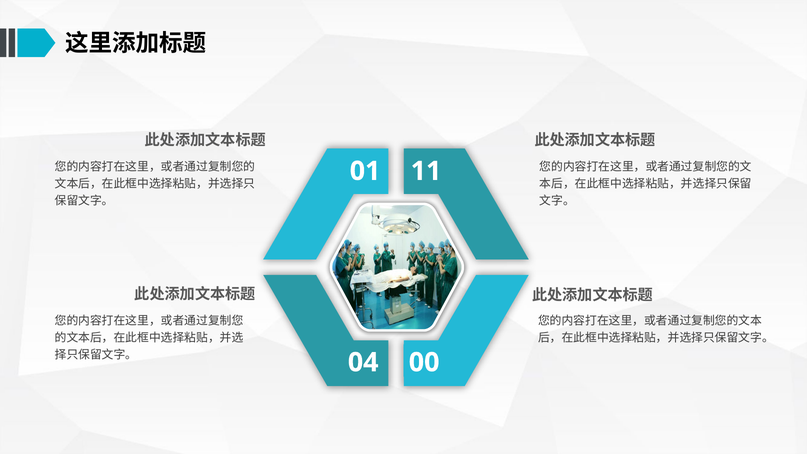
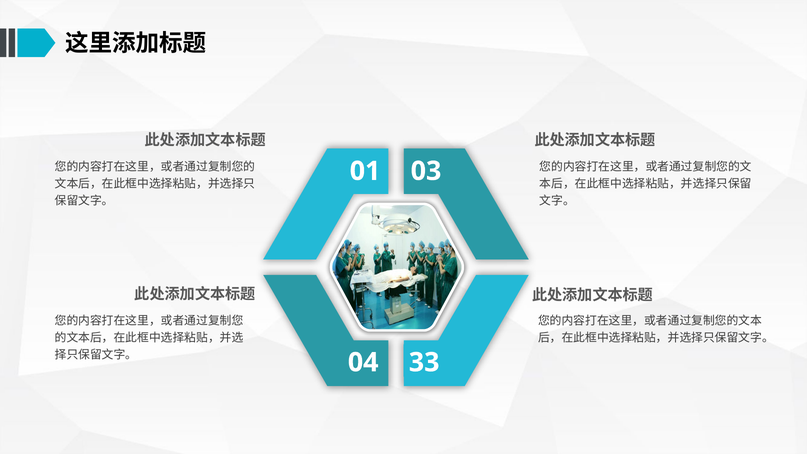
11: 11 -> 03 (426, 171)
00: 00 -> 33 (424, 362)
